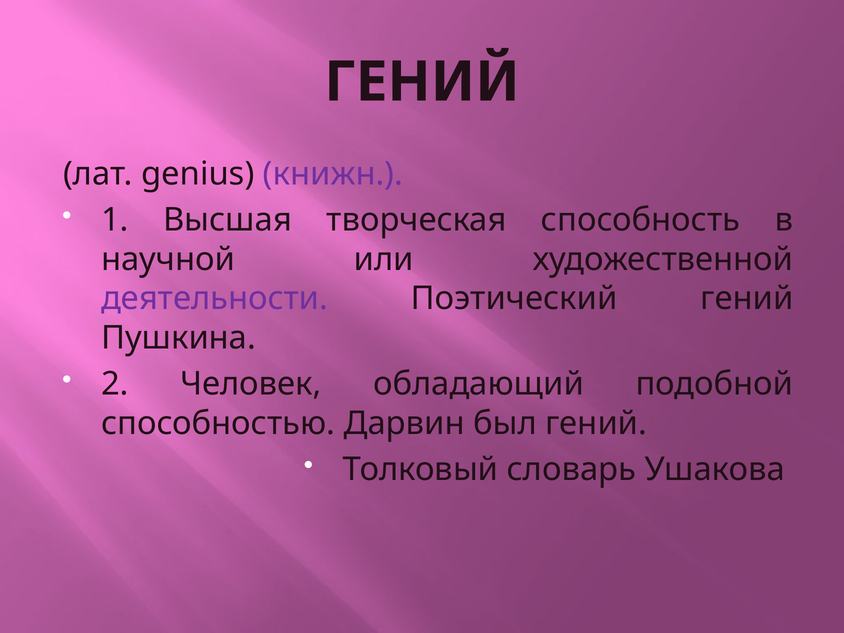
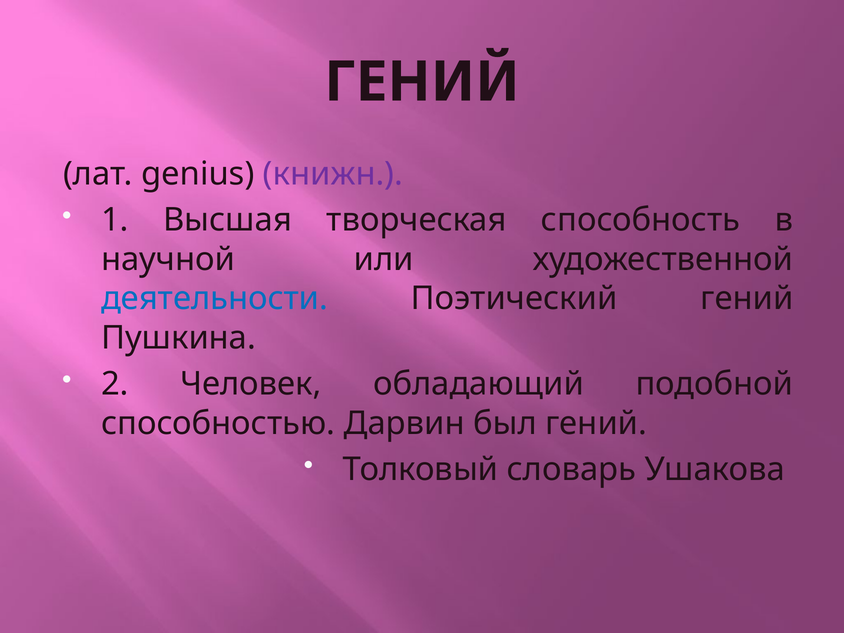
деятельности colour: purple -> blue (215, 299)
